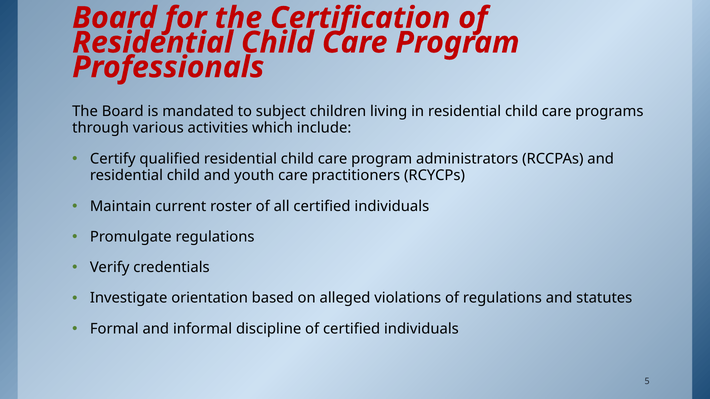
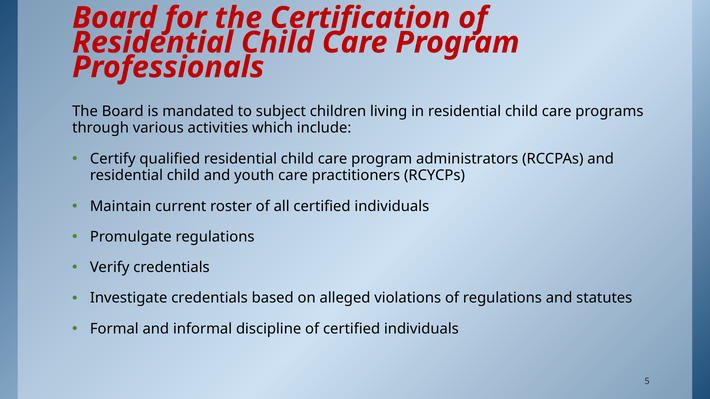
Investigate orientation: orientation -> credentials (210, 298)
